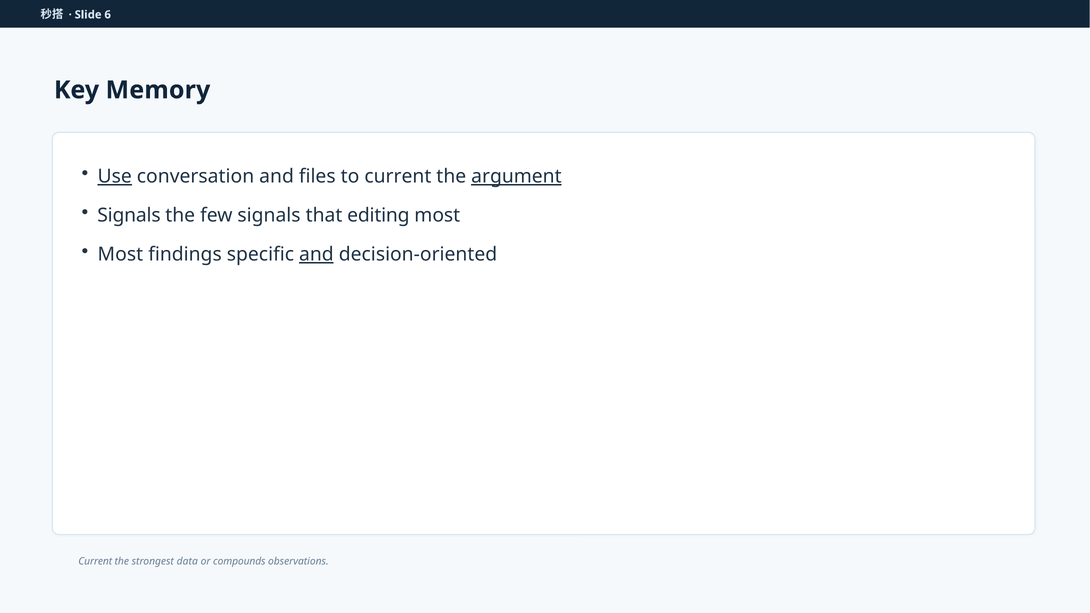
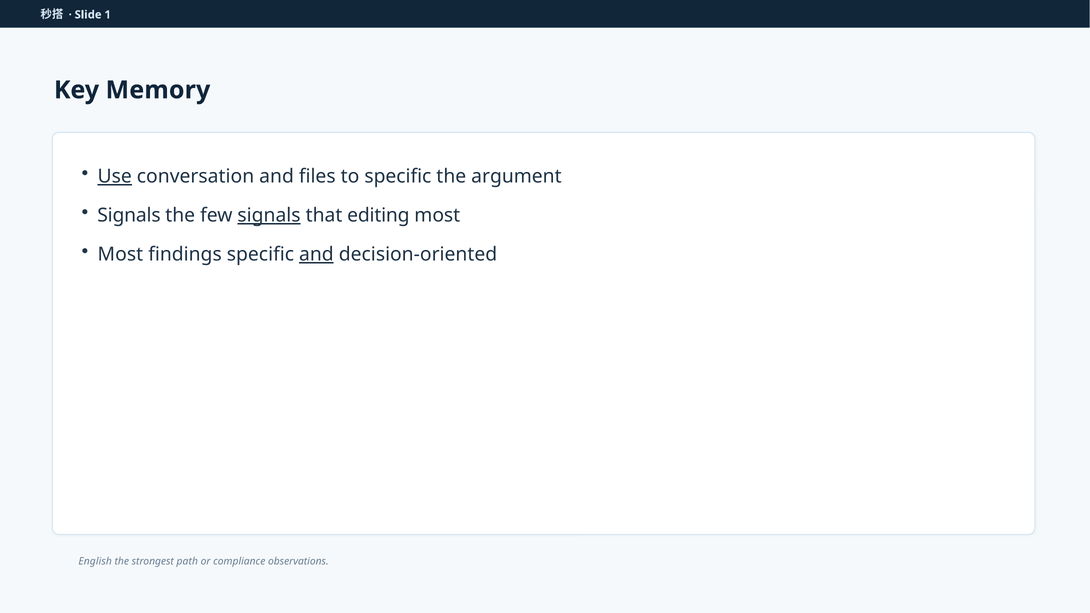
6: 6 -> 1 (108, 15)
to current: current -> specific (398, 176)
argument underline: present -> none (516, 176)
signals underline: none -> present (269, 215)
Current: Current -> English (95, 561)
data: data -> path (187, 561)
compounds: compounds -> compliance (239, 561)
